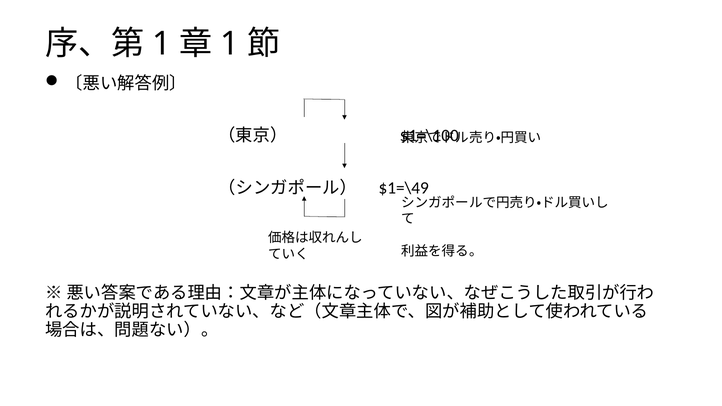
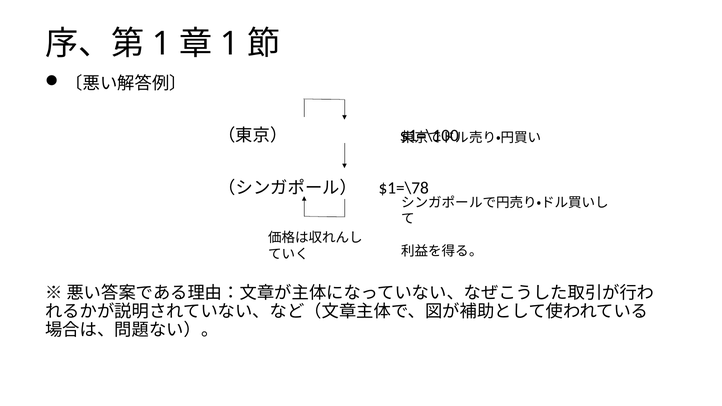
$1=\49: $1=\49 -> $1=\78 (404, 188)
